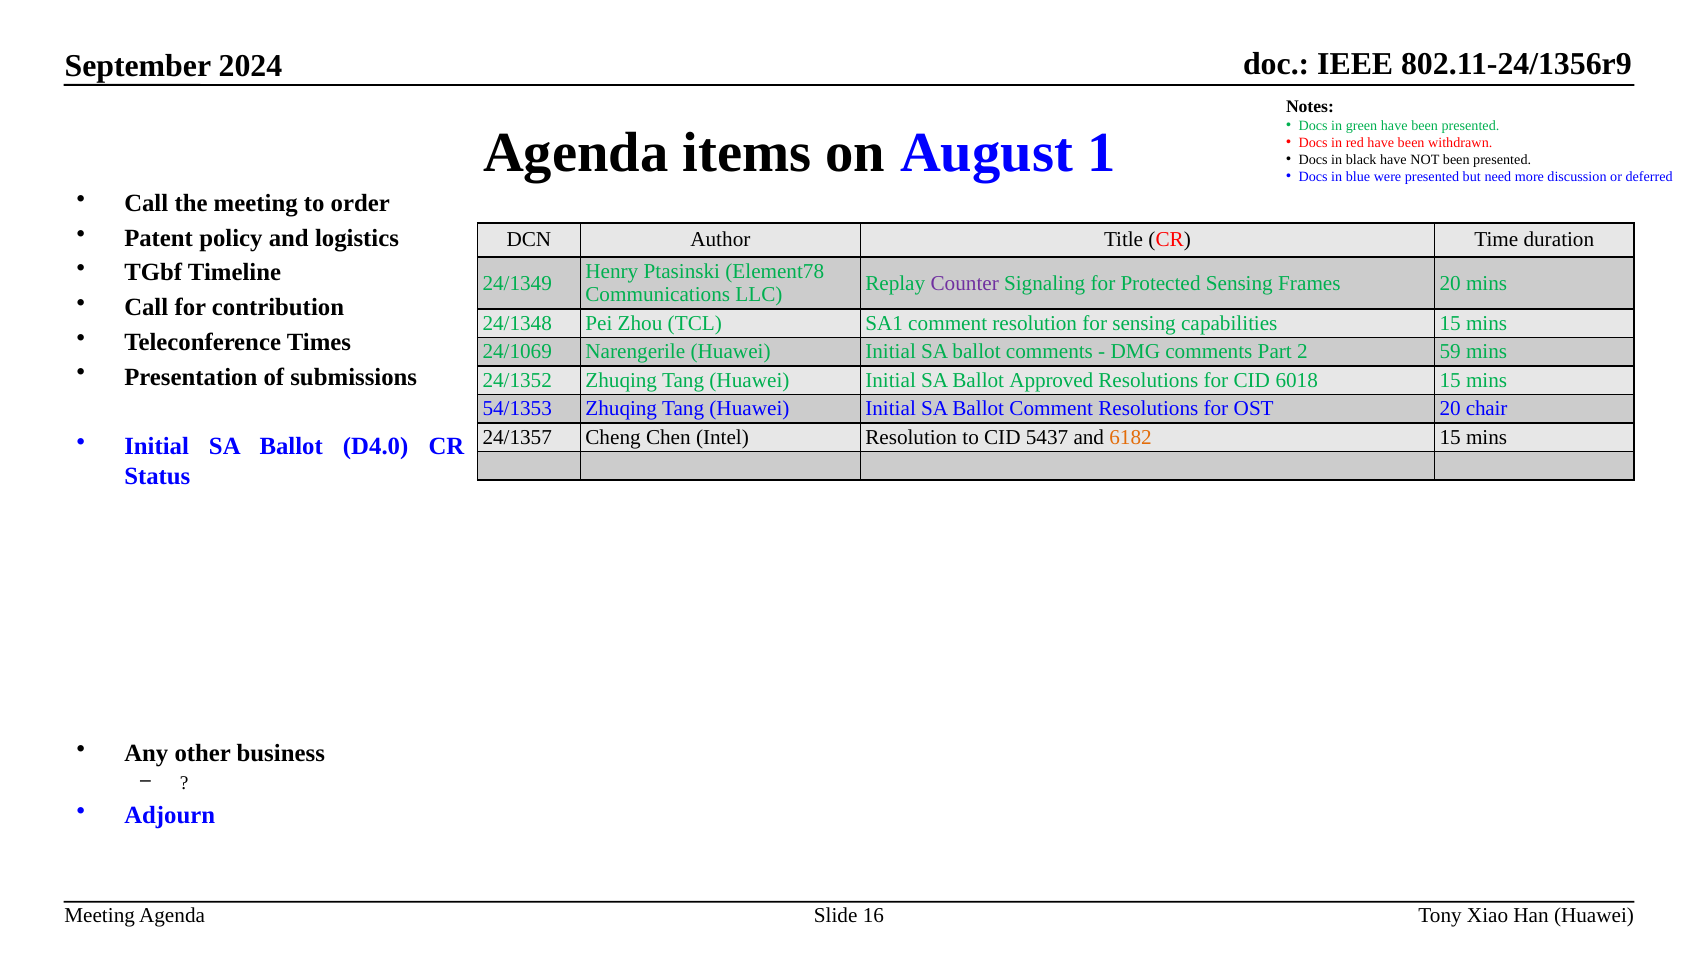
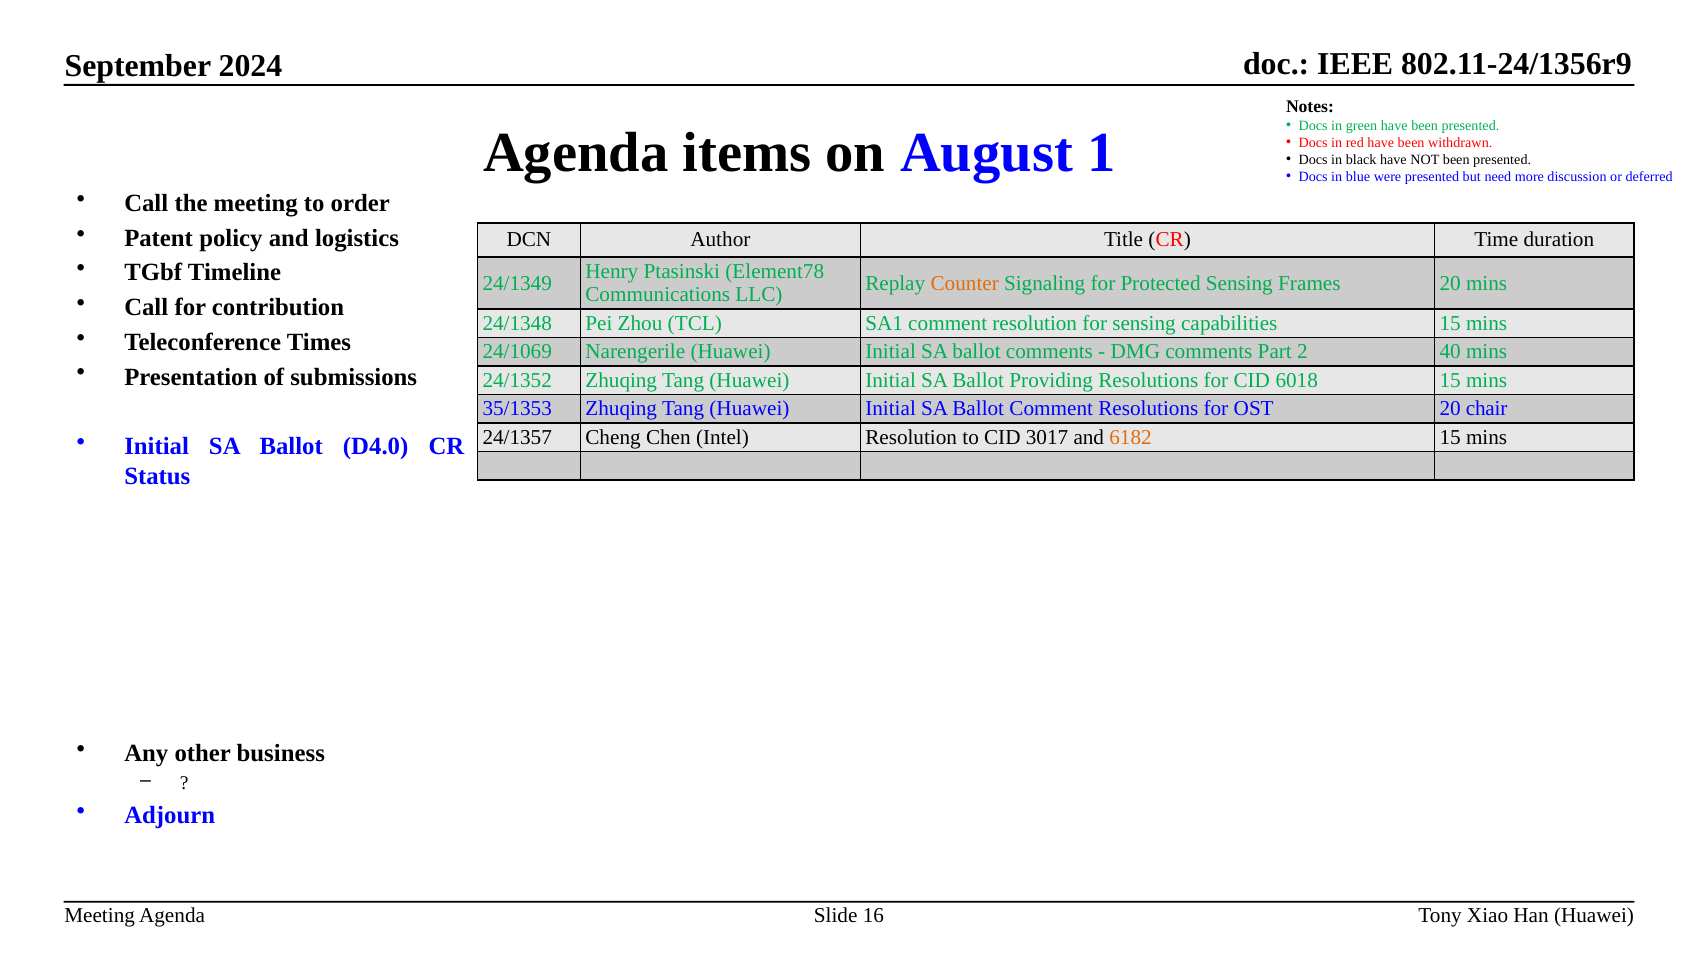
Counter colour: purple -> orange (965, 283)
59: 59 -> 40 (1450, 352)
Approved: Approved -> Providing (1051, 381)
54/1353: 54/1353 -> 35/1353 (517, 409)
5437: 5437 -> 3017 (1047, 438)
